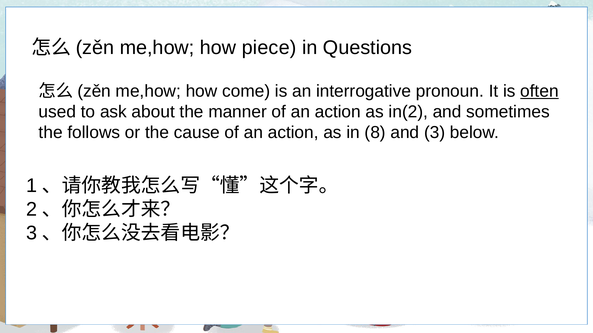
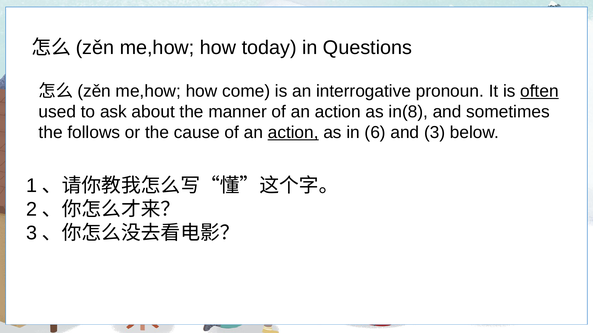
piece: piece -> today (269, 48)
in(2: in(2 -> in(8 (408, 112)
action underline: none -> present (293, 133)
8: 8 -> 6 (375, 133)
